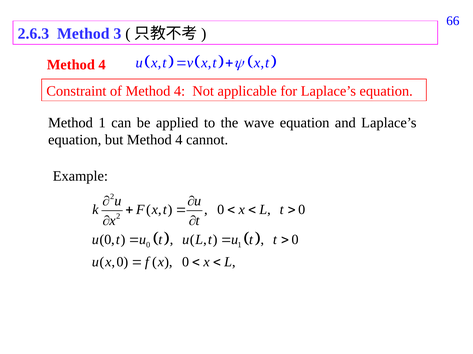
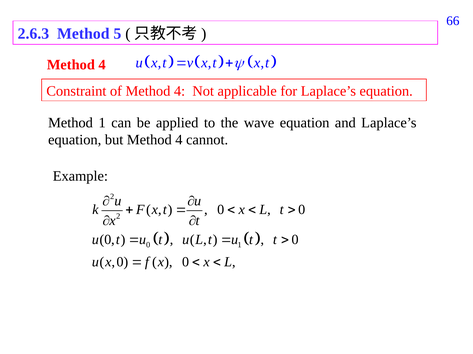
3: 3 -> 5 (117, 34)
